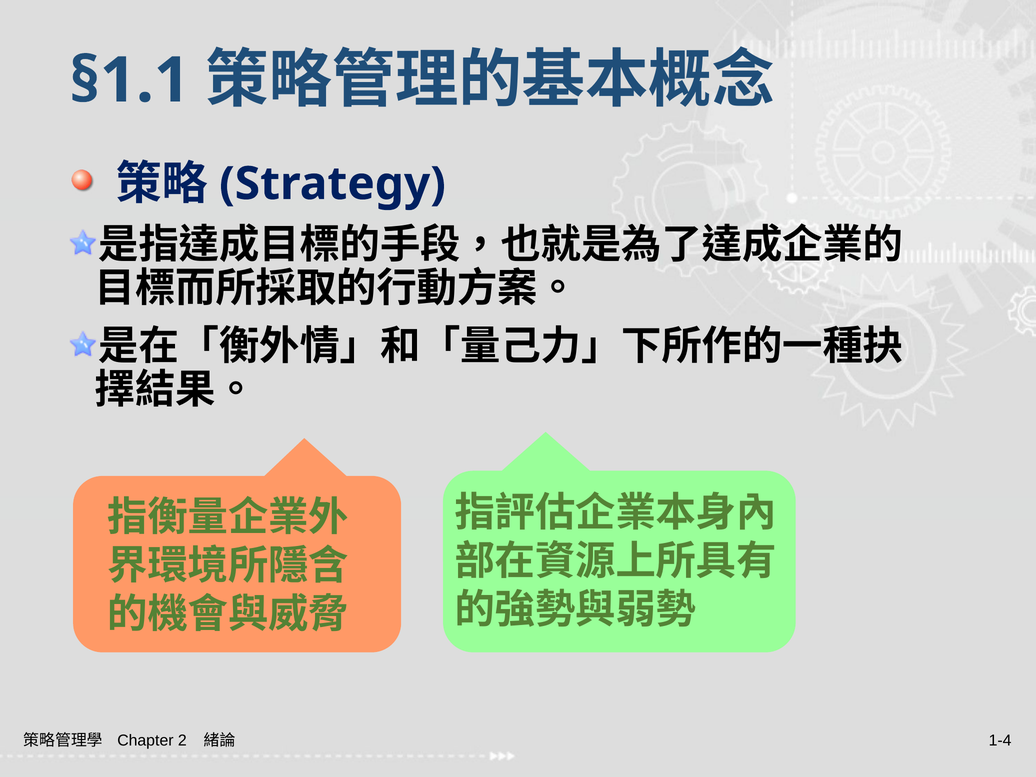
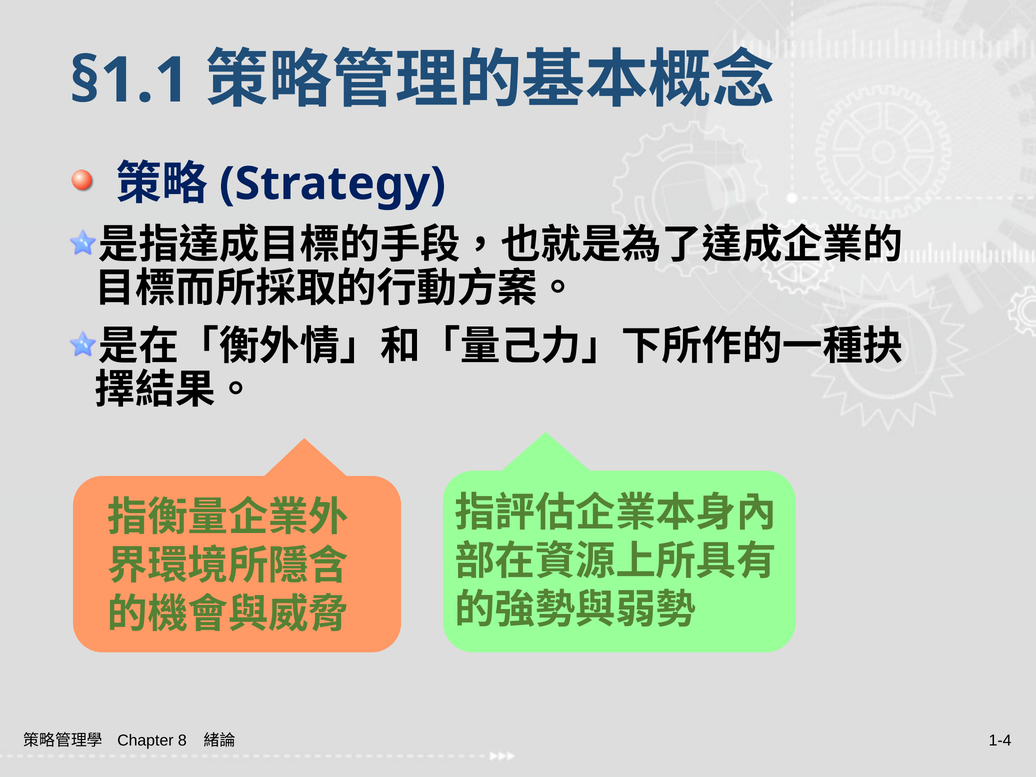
2: 2 -> 8 (182, 740)
